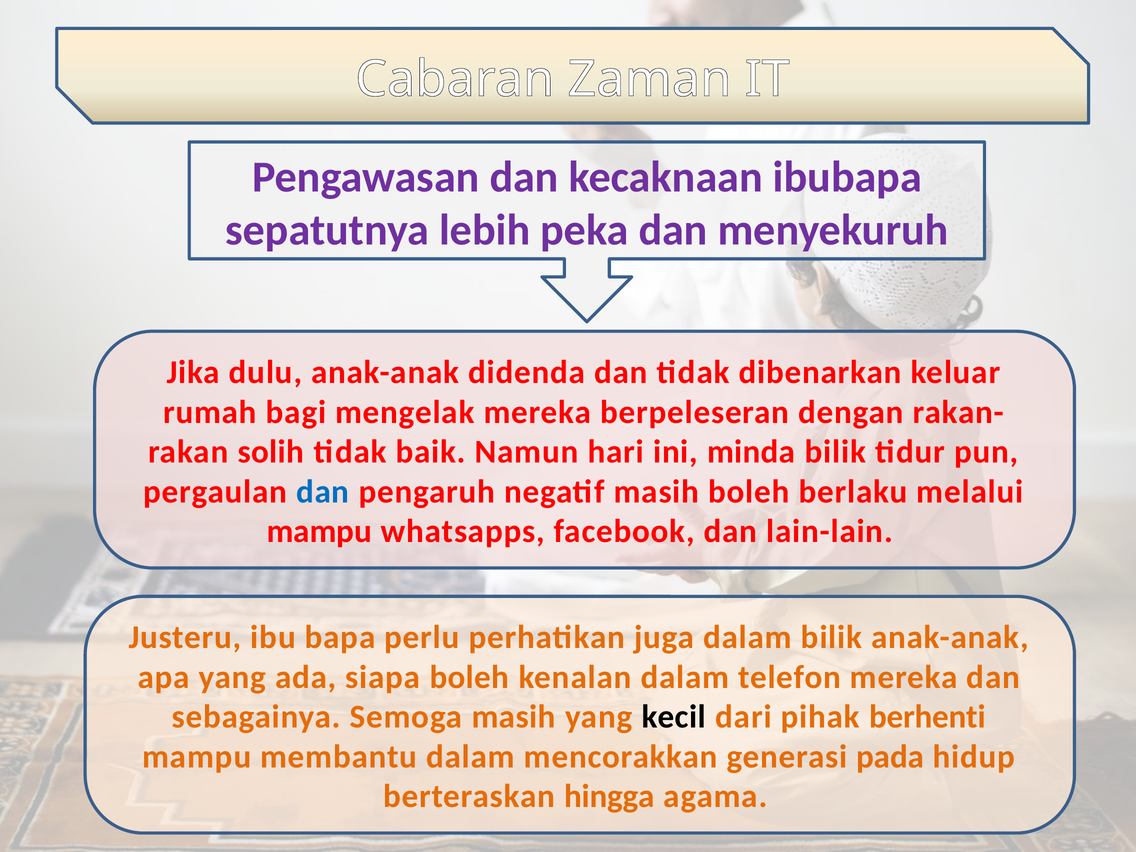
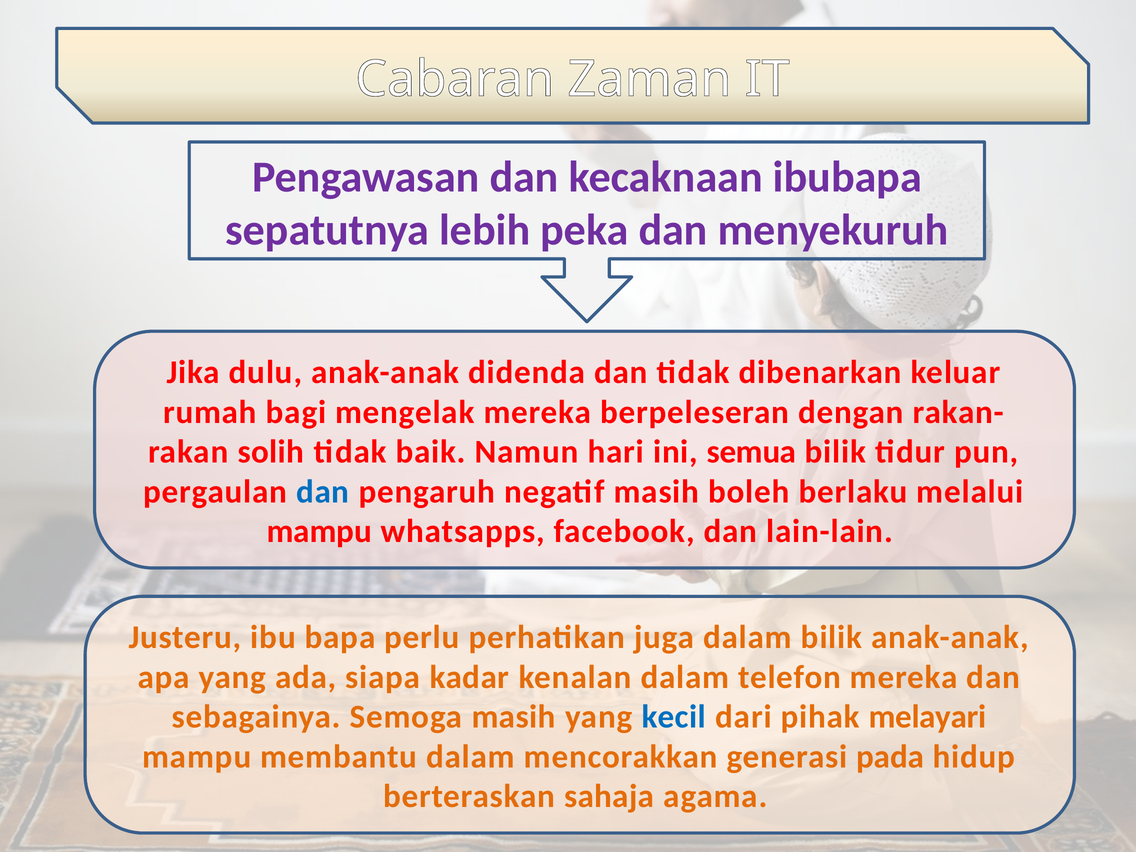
minda: minda -> semua (752, 452)
siapa boleh: boleh -> kadar (469, 677)
kecil colour: black -> blue (674, 717)
berhenti: berhenti -> melayari (928, 717)
hingga: hingga -> sahaja (609, 797)
